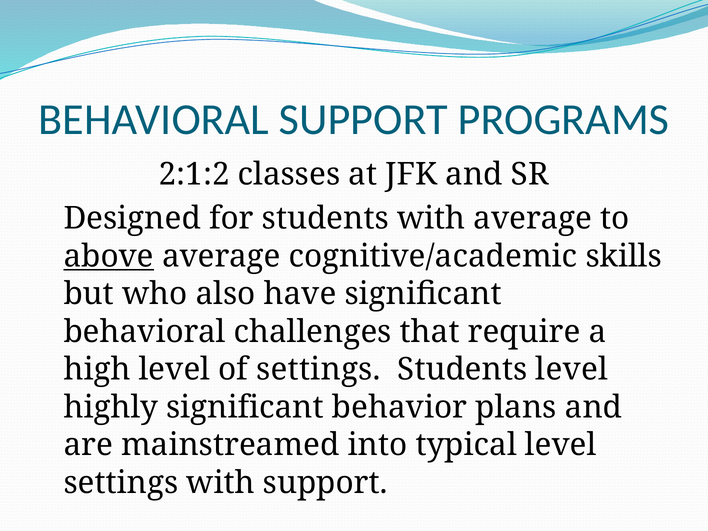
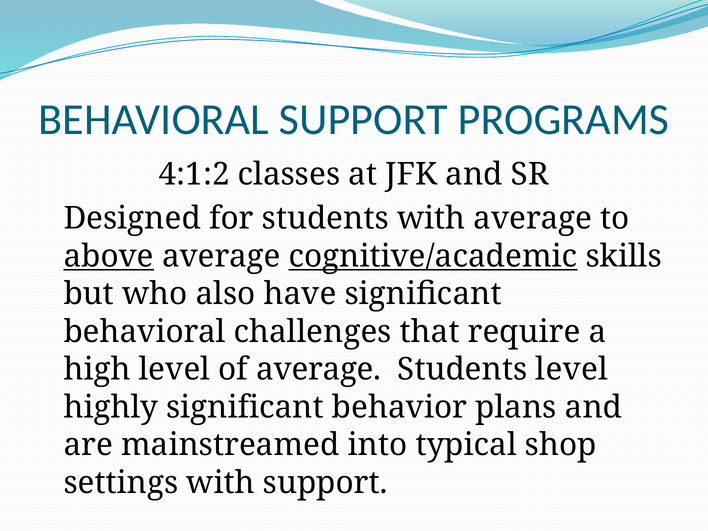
2:1:2: 2:1:2 -> 4:1:2 (194, 174)
cognitive/academic underline: none -> present (433, 256)
of settings: settings -> average (319, 370)
typical level: level -> shop (561, 445)
